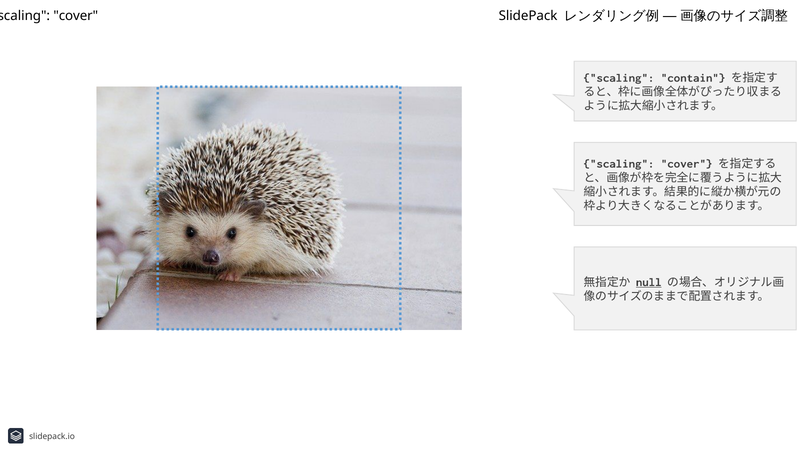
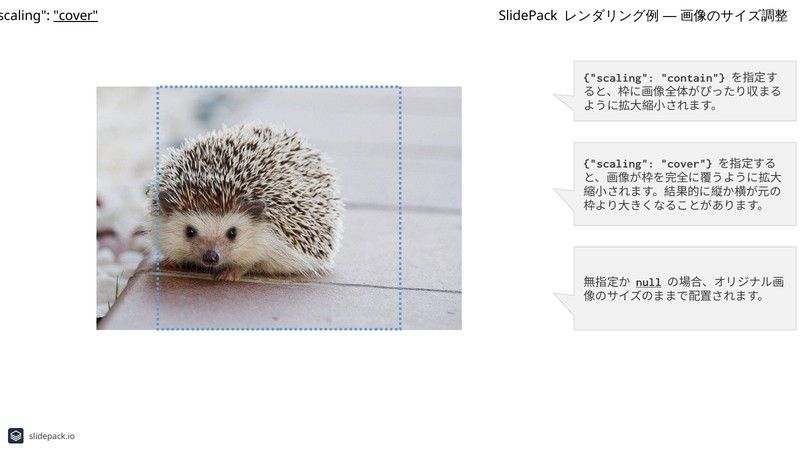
cover underline: none -> present (76, 16)
